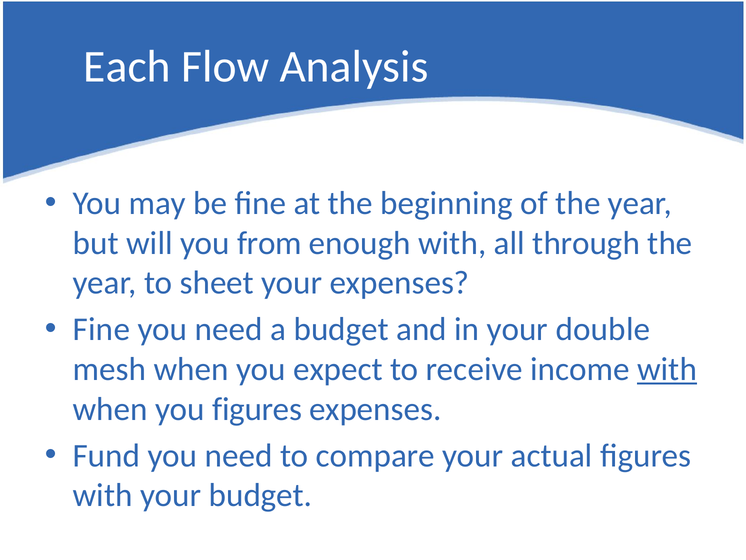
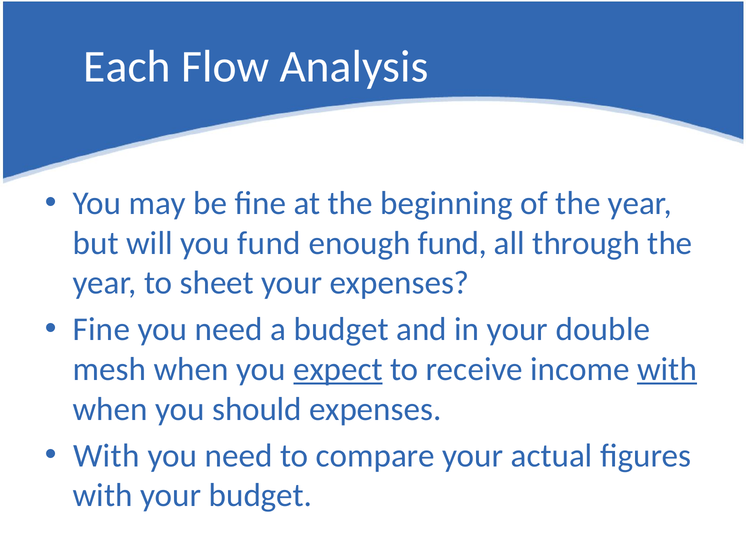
you from: from -> fund (269, 243)
enough with: with -> fund (452, 243)
expect underline: none -> present (338, 369)
you figures: figures -> should (257, 409)
Fund: Fund -> With (106, 455)
